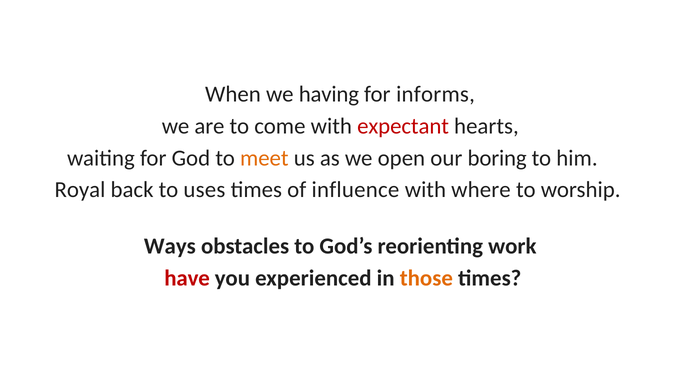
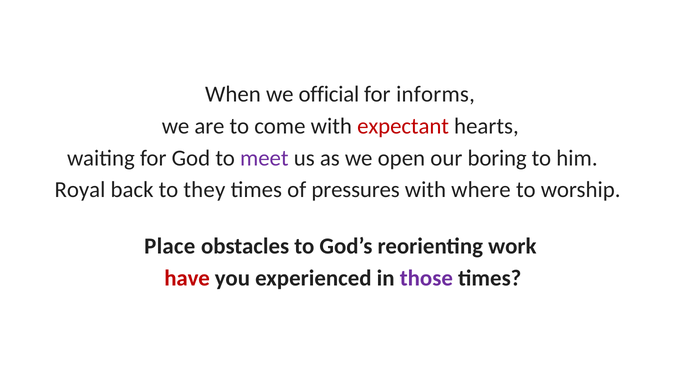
having: having -> official (329, 94)
meet colour: orange -> purple (264, 158)
uses: uses -> they (204, 190)
influence: influence -> pressures (356, 190)
Ways: Ways -> Place (170, 246)
those colour: orange -> purple (426, 278)
